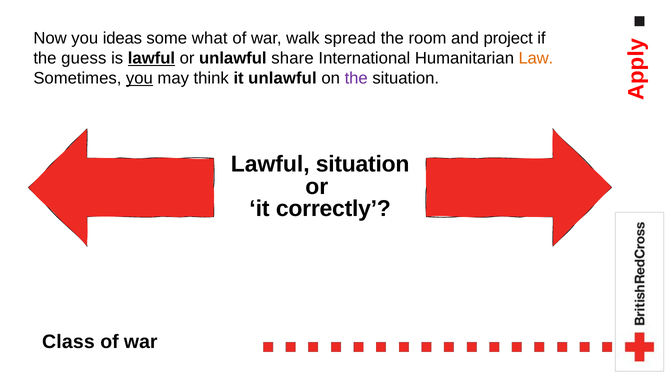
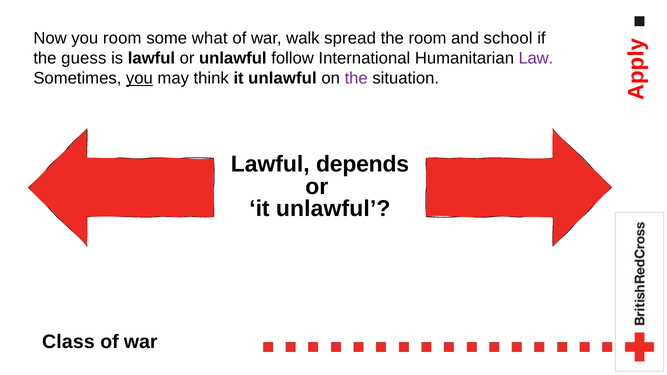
you ideas: ideas -> room (122, 38)
project: project -> school (508, 38)
lawful underline: present -> none (151, 58)
share: share -> follow (293, 58)
Law colour: orange -> purple (536, 58)
Lawful situation: situation -> depends (363, 164)
correctly: correctly -> unlawful (333, 209)
